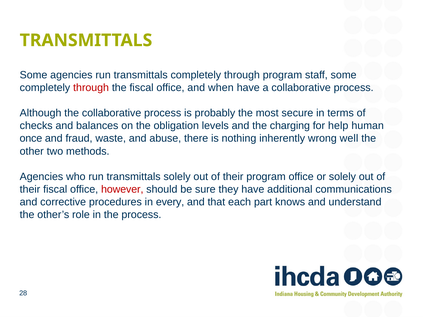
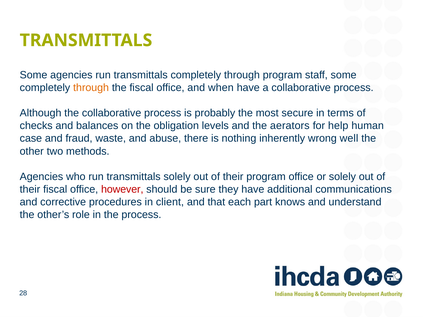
through colour: red -> orange (91, 88)
charging: charging -> aerators (290, 126)
once: once -> case (31, 139)
every: every -> client (170, 202)
